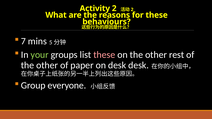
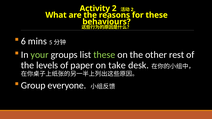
7: 7 -> 6 (23, 41)
these colour: pink -> light green (104, 55)
other: other -> levels (47, 65)
on desk: desk -> take (117, 65)
